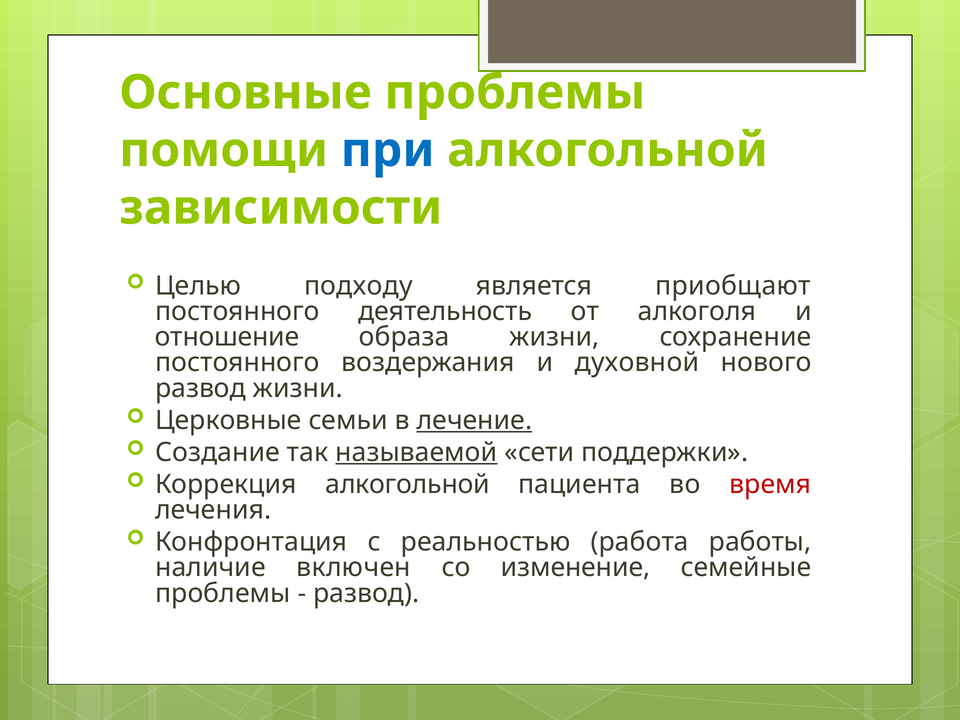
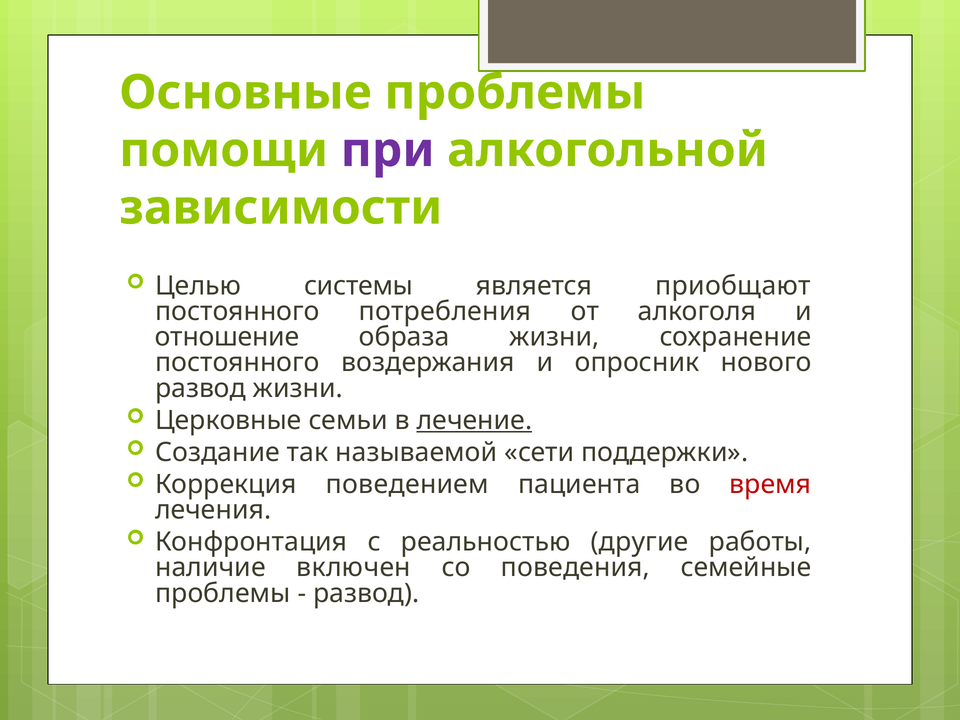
при colour: blue -> purple (388, 150)
подходу: подходу -> системы (359, 286)
деятельность: деятельность -> потребления (445, 311)
духовной: духовной -> опросник (637, 363)
называемой underline: present -> none (416, 452)
Коррекция алкогольной: алкогольной -> поведением (407, 484)
работа: работа -> другие (640, 542)
изменение: изменение -> поведения (576, 568)
